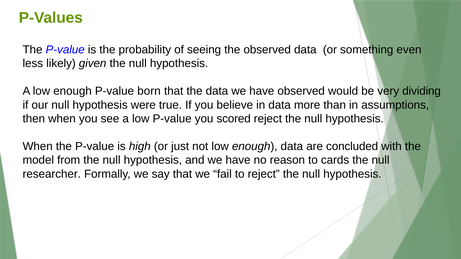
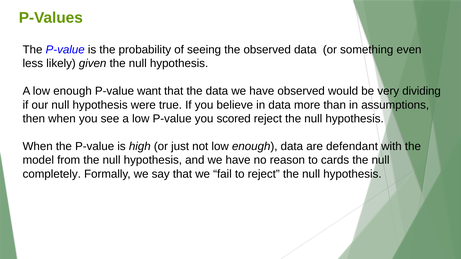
born: born -> want (149, 91)
concluded: concluded -> defendant (352, 147)
researcher: researcher -> completely (52, 174)
